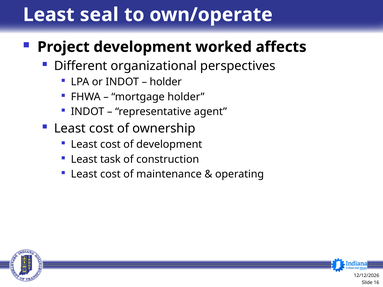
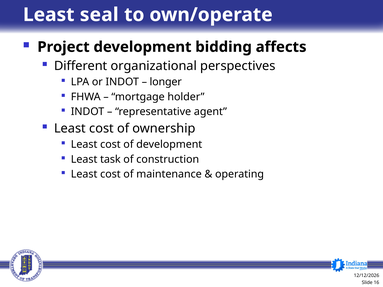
worked: worked -> bidding (224, 47)
holder: holder -> longer (166, 82)
